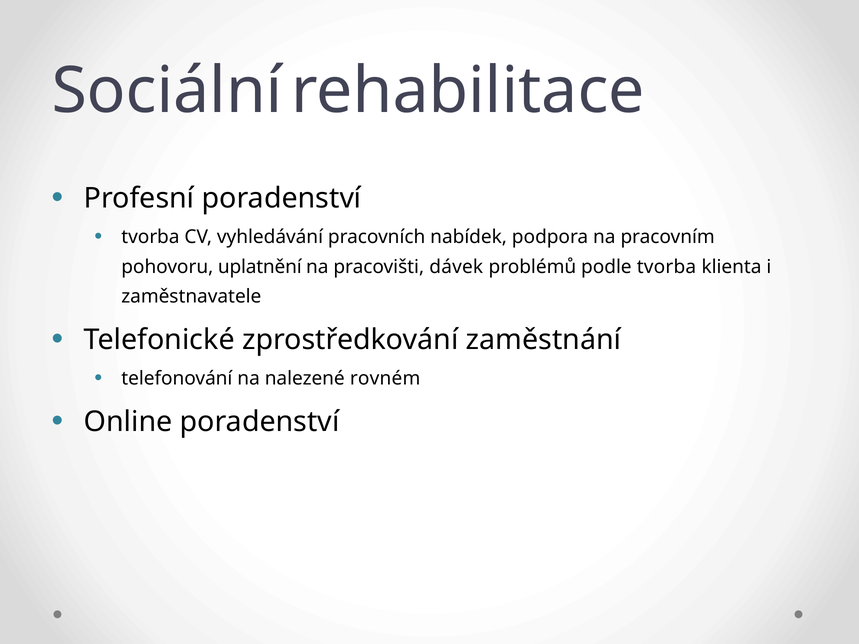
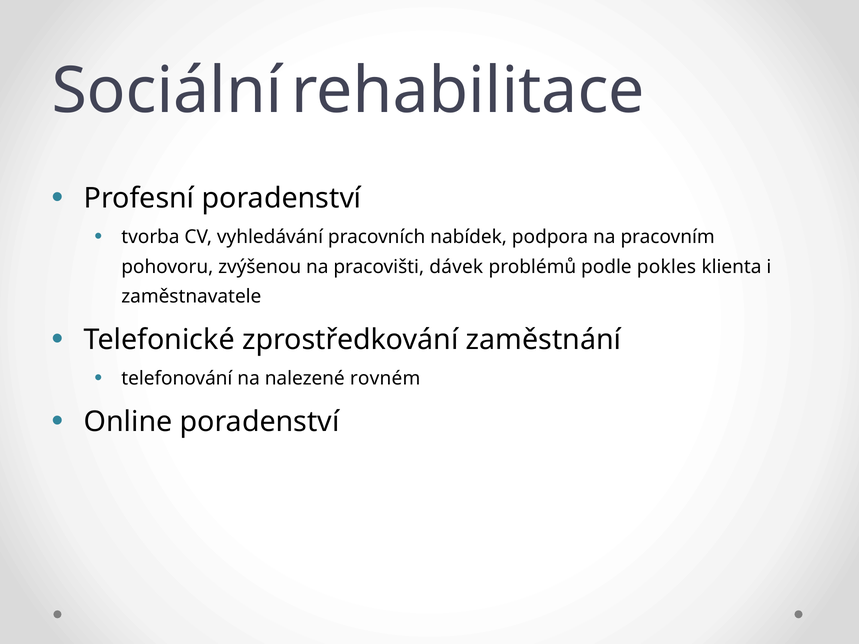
uplatnění: uplatnění -> zvýšenou (260, 267)
podle tvorba: tvorba -> pokles (666, 267)
